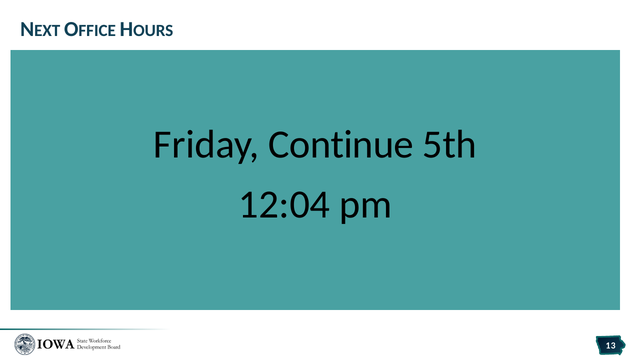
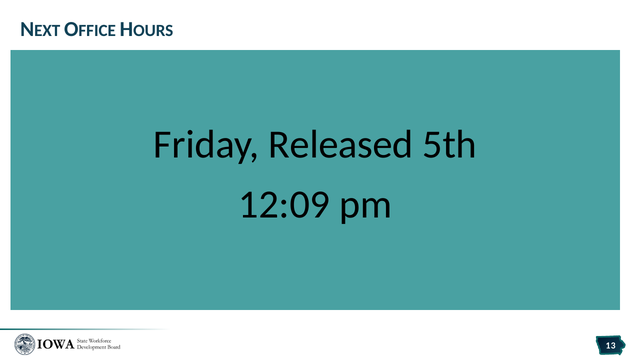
Continue: Continue -> Released (341, 145)
12:04: 12:04 -> 12:09 (284, 205)
